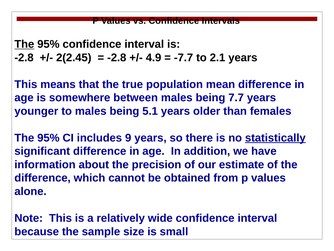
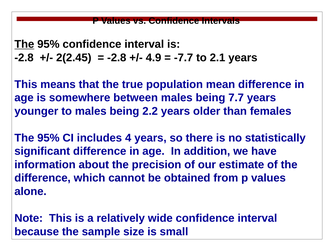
5.1: 5.1 -> 2.2 (150, 111)
9: 9 -> 4 (128, 138)
statistically underline: present -> none (275, 138)
